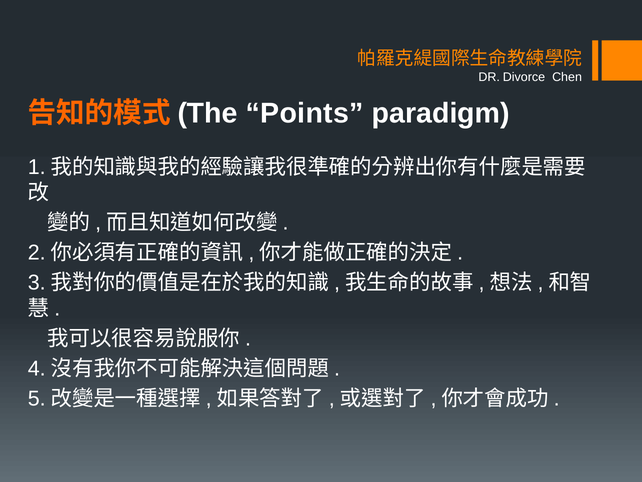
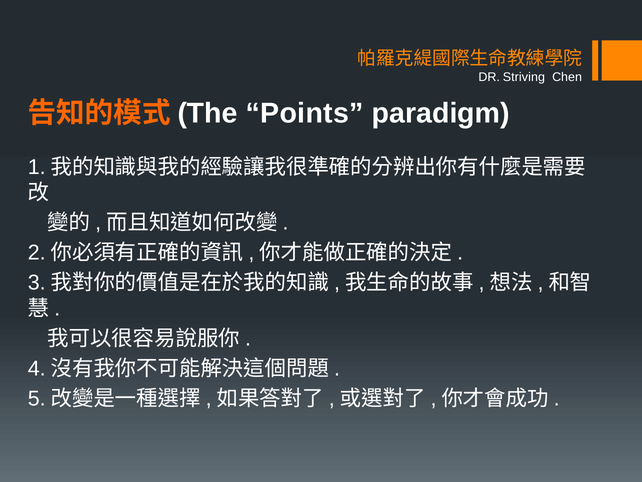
Divorce: Divorce -> Striving (524, 77)
